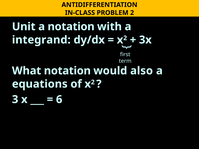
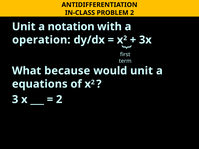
integrand: integrand -> operation (41, 40)
What notation: notation -> because (67, 71)
would also: also -> unit (142, 71)
6: 6 -> 2 (59, 100)
